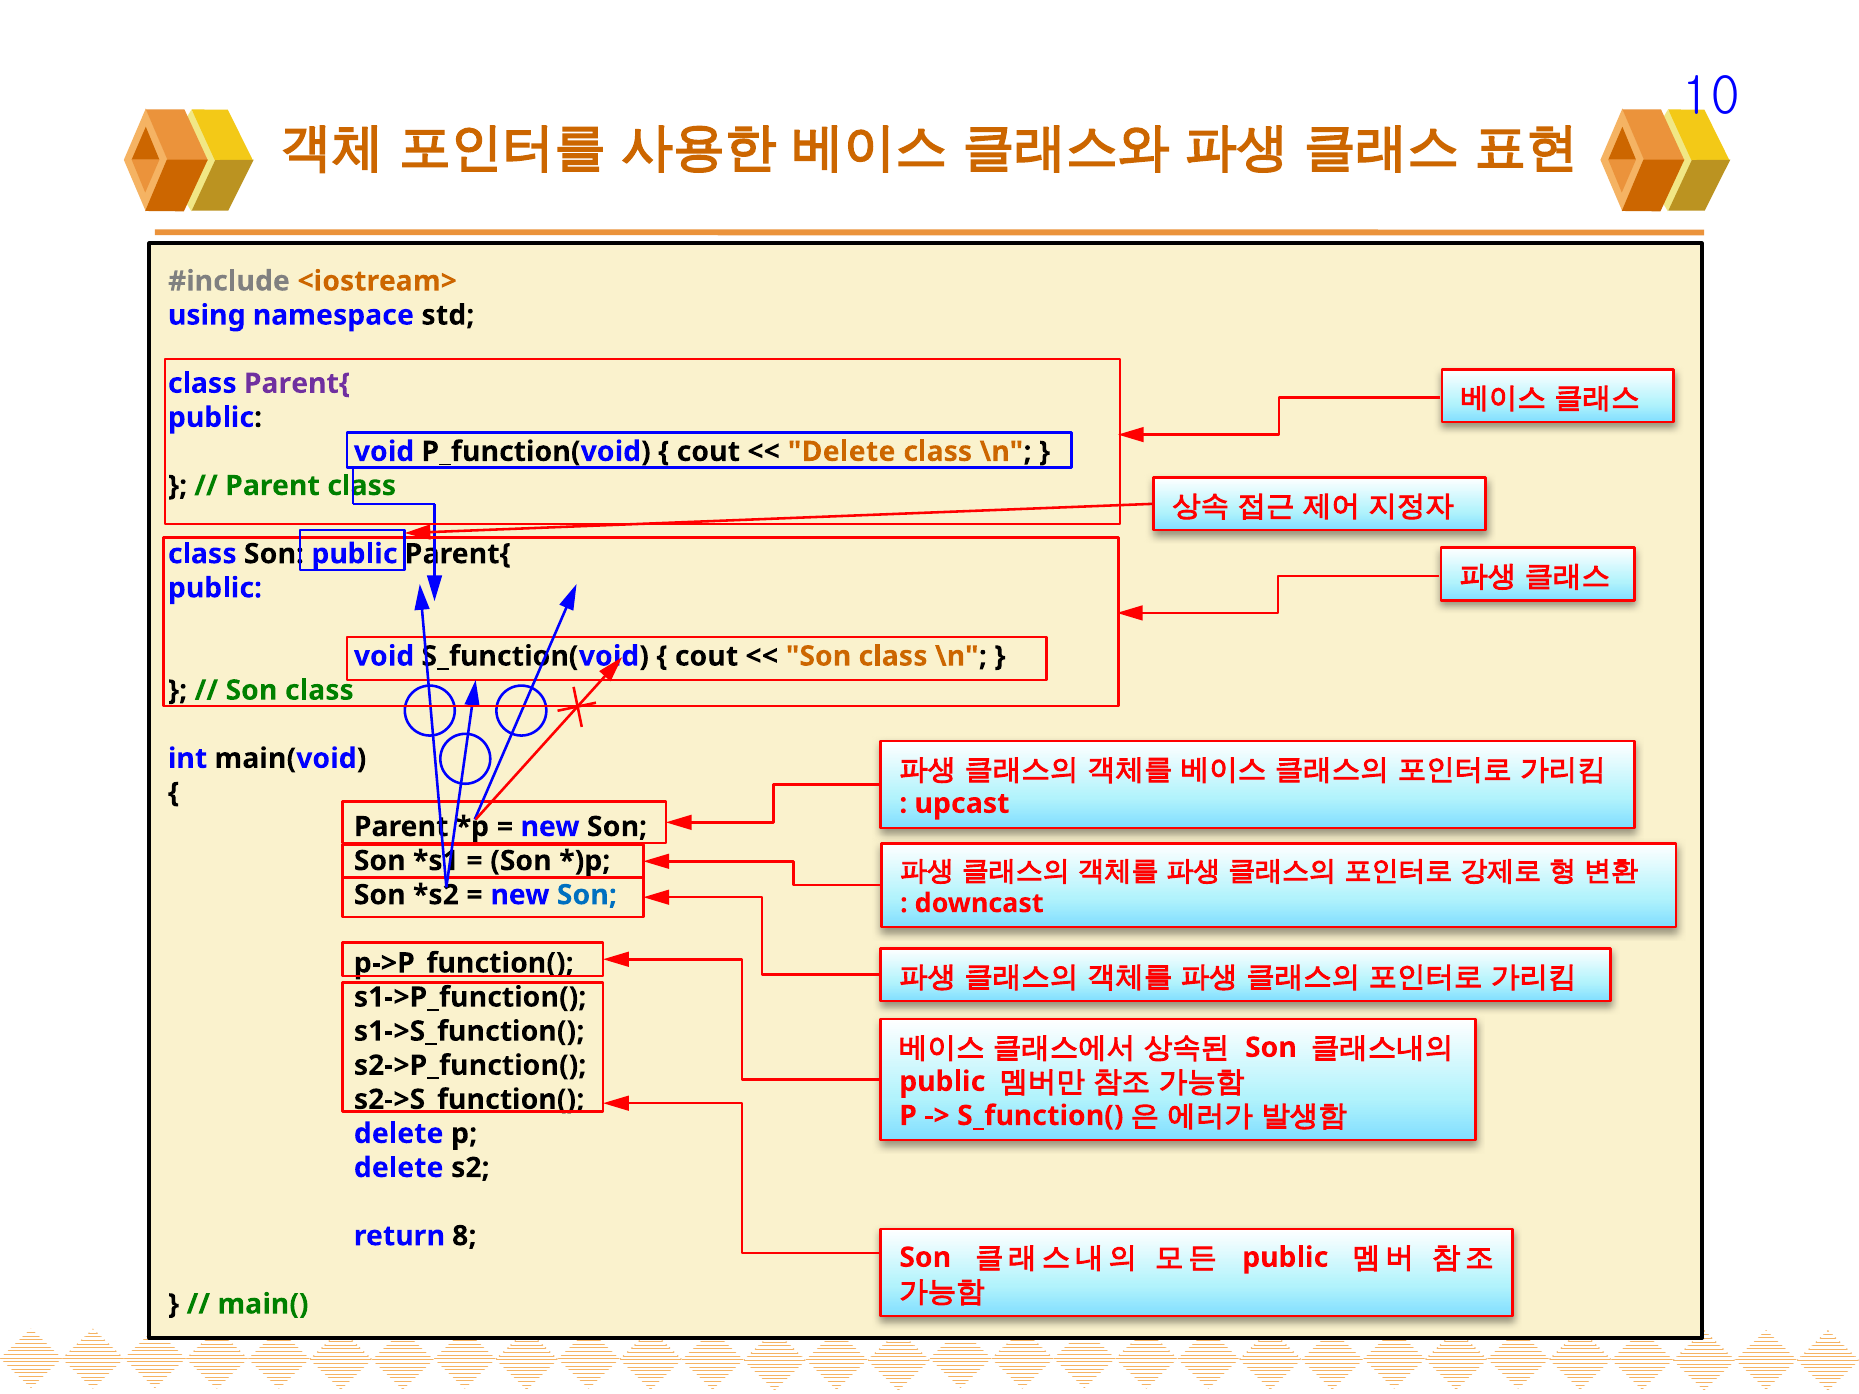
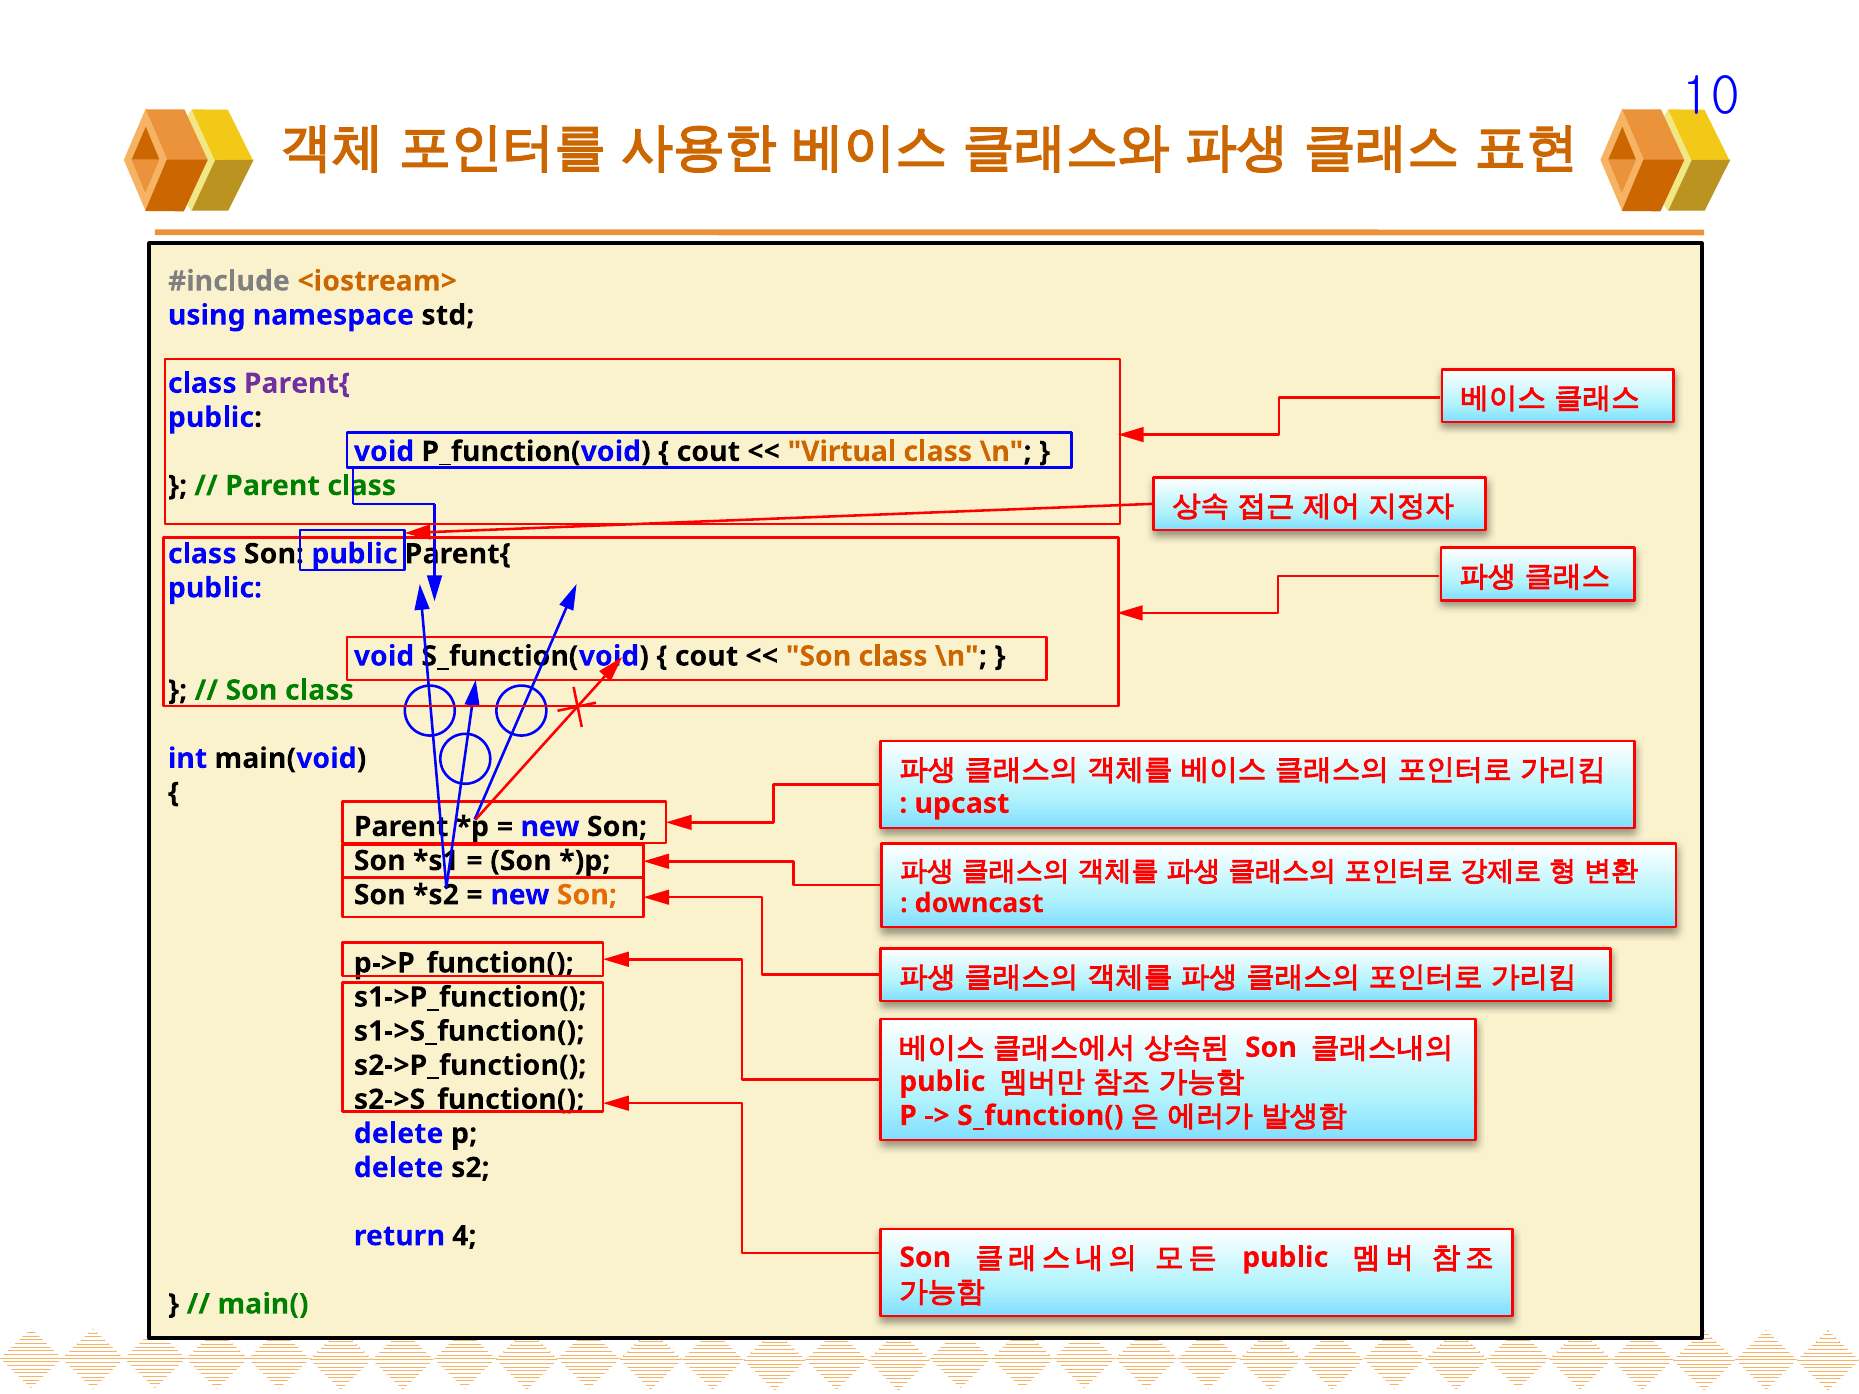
Delete: Delete -> Virtual (842, 452)
Son colour: blue -> orange (587, 895)
8: 8 -> 4 (464, 1236)
